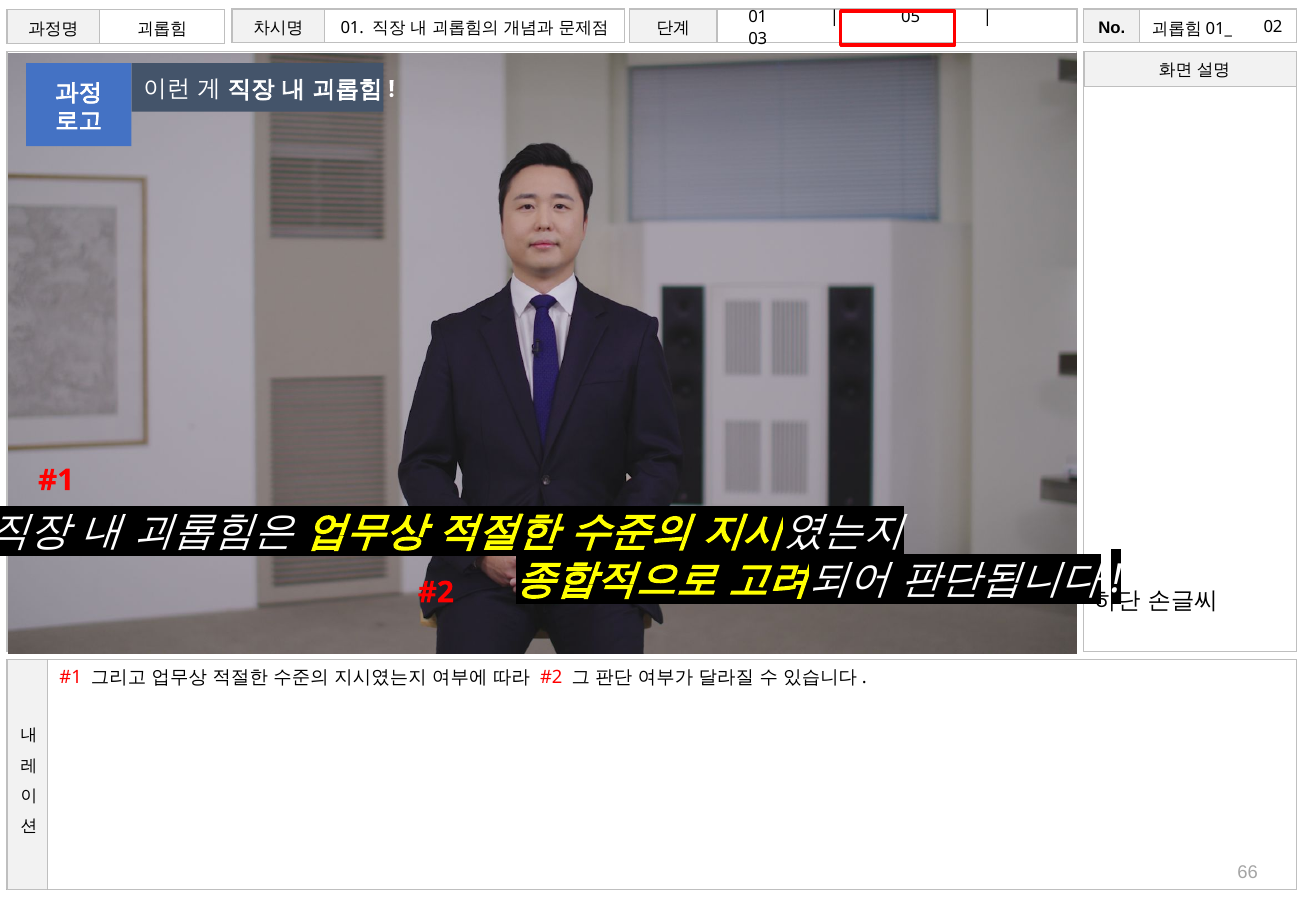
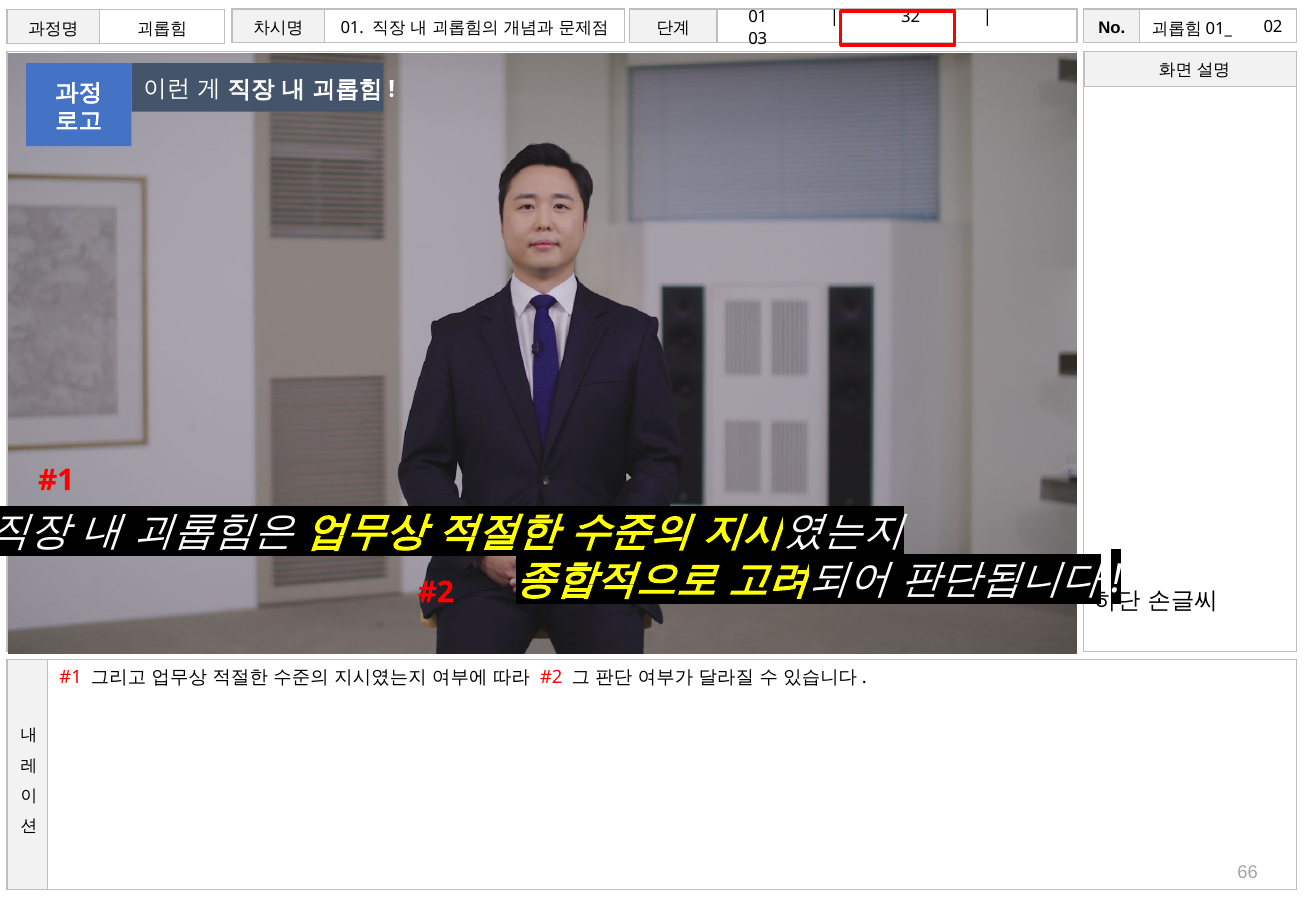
05: 05 -> 32 (911, 17)
